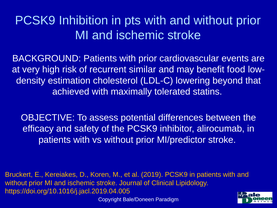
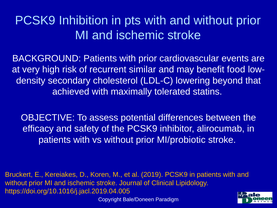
estimation: estimation -> secondary (69, 81)
MI/predictor: MI/predictor -> MI/probiotic (181, 140)
